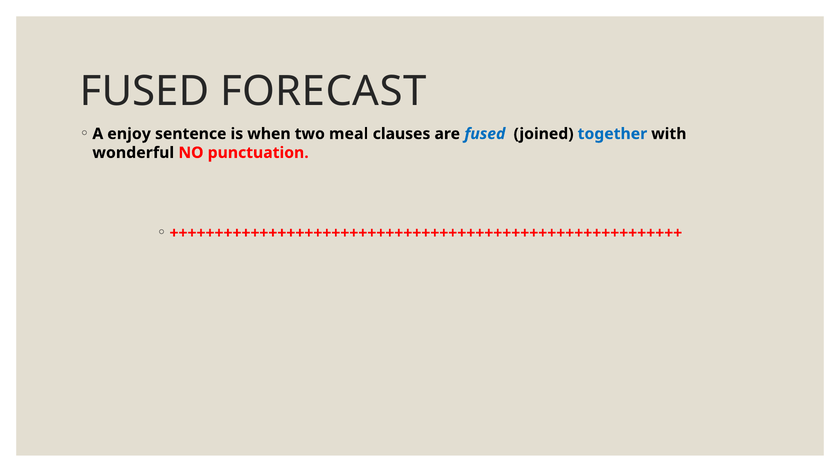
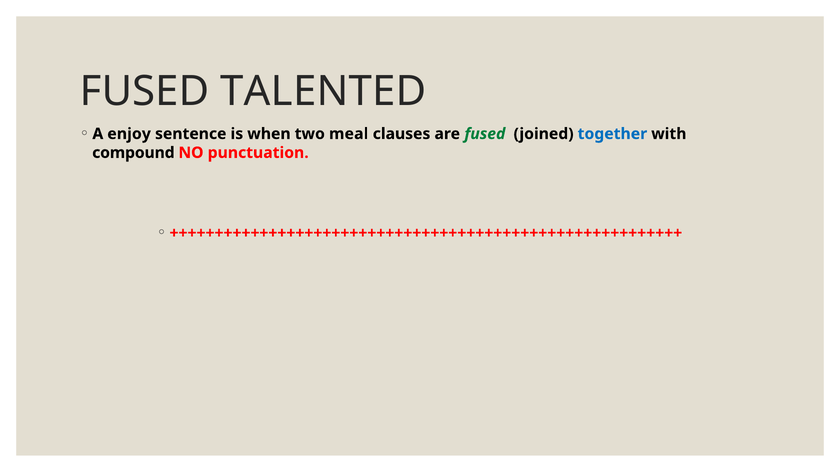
FORECAST: FORECAST -> TALENTED (323, 91)
fused colour: blue -> green (485, 134)
wonderful: wonderful -> compound (133, 153)
